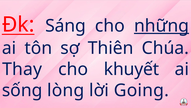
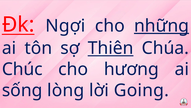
Sáng: Sáng -> Ngợi (65, 26)
Thiên underline: none -> present (111, 48)
Thay: Thay -> Chúc (22, 69)
khuyết: khuyết -> hương (131, 69)
